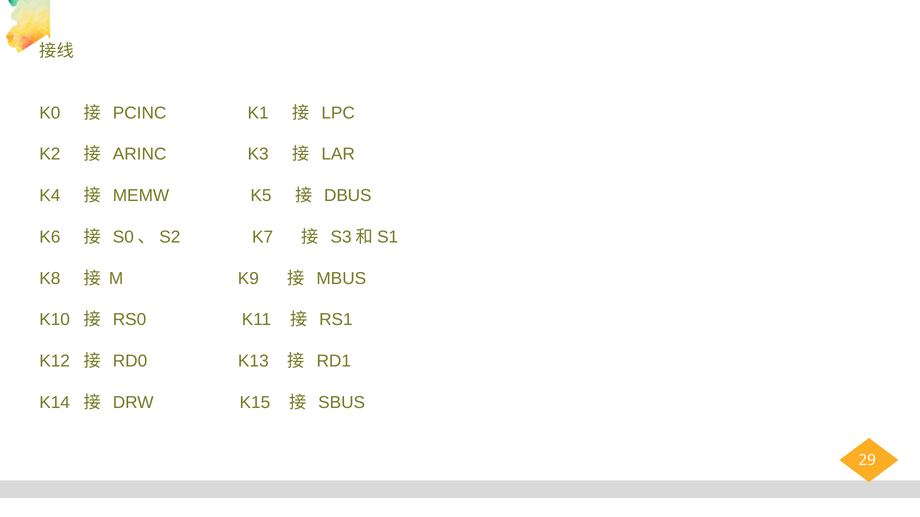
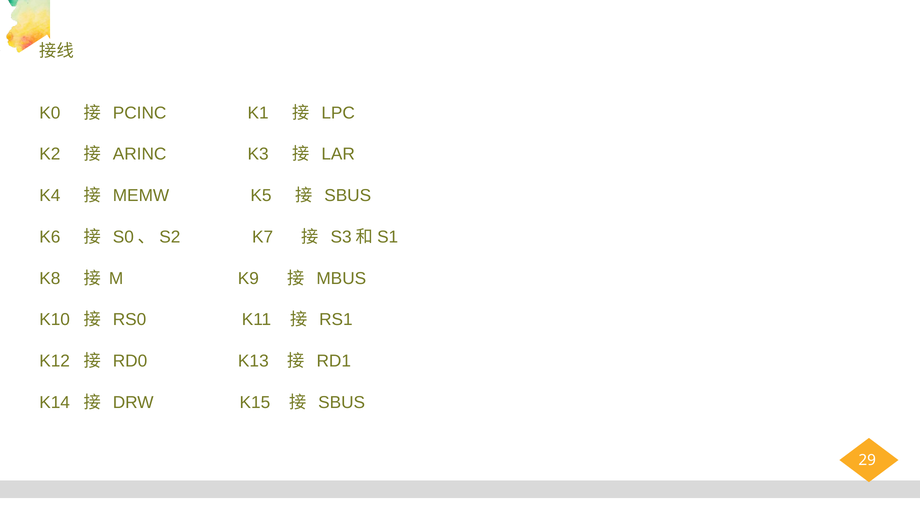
DBUS: DBUS -> SBUS (348, 196)
